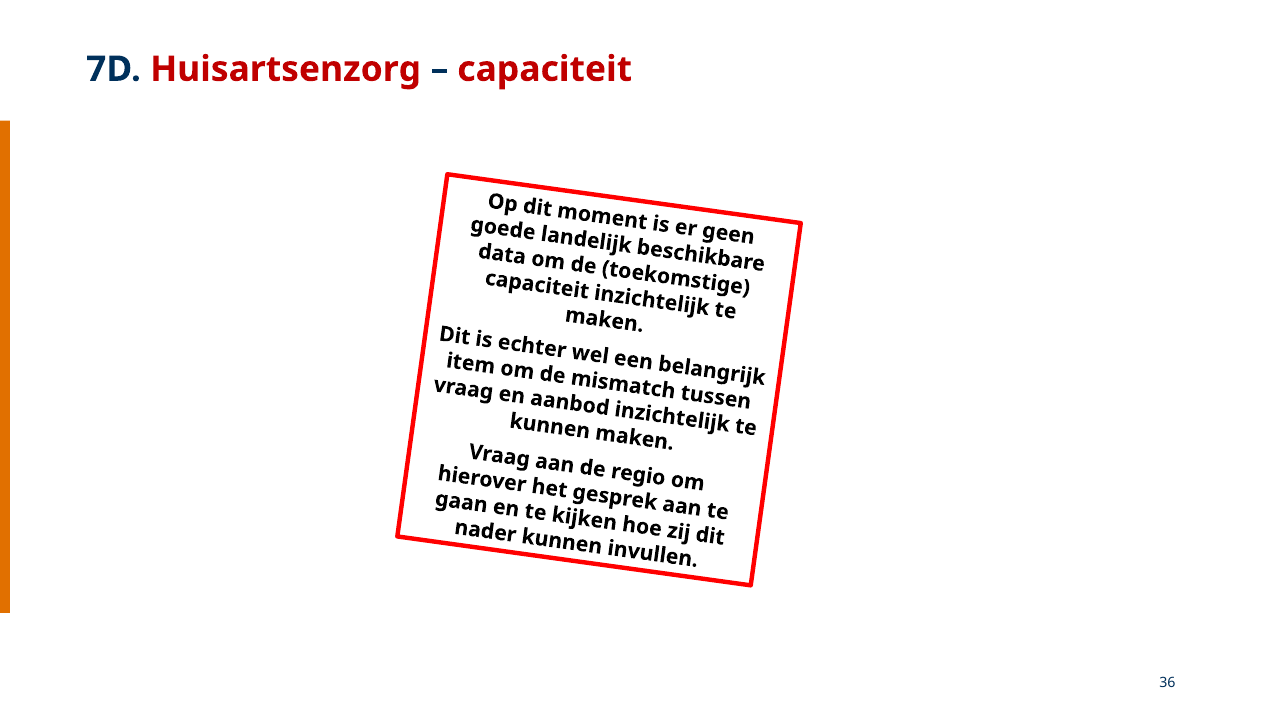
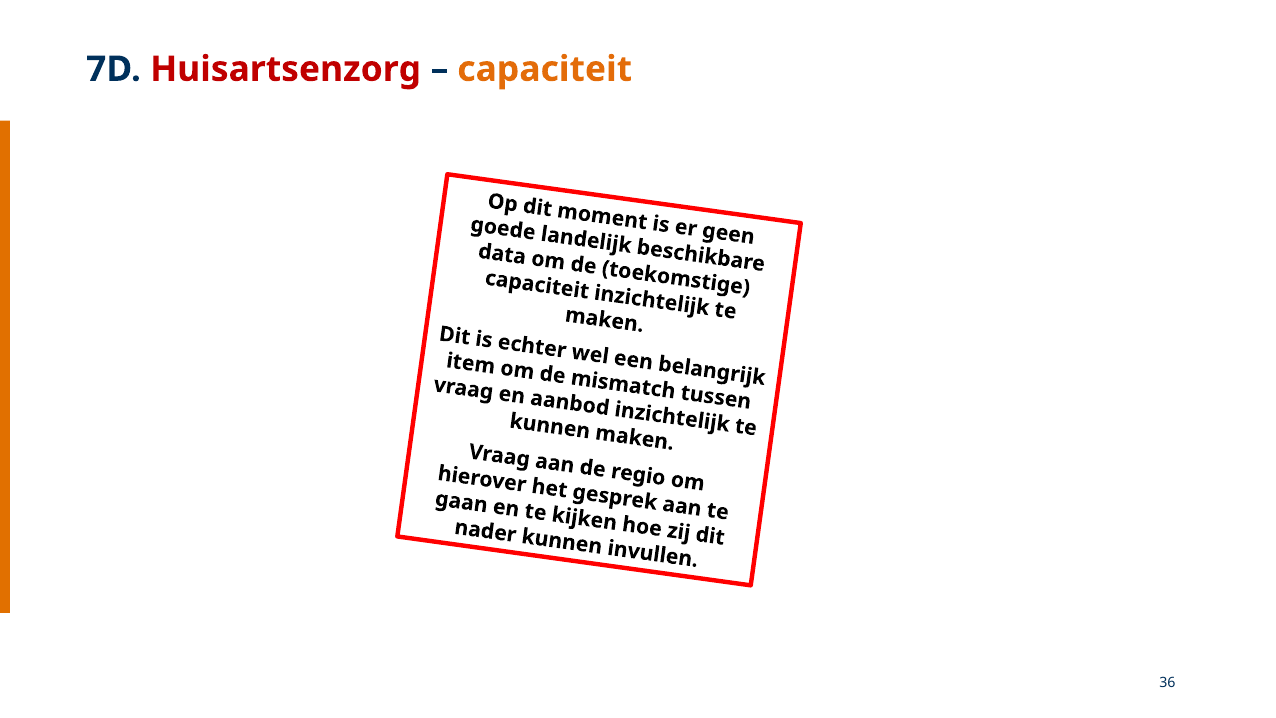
capaciteit colour: red -> orange (545, 69)
